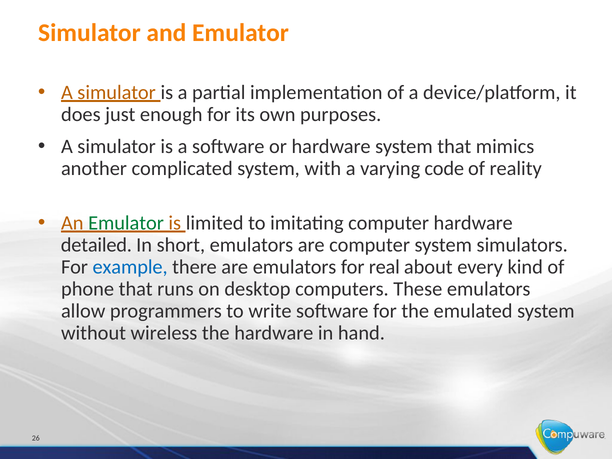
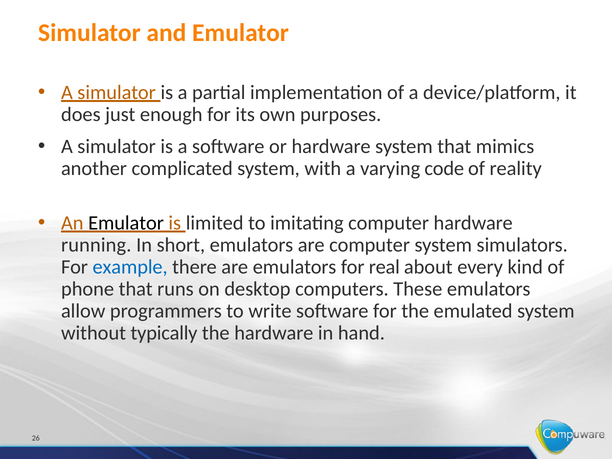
Emulator colour: green -> black (126, 223)
detailed: detailed -> running (96, 245)
wireless: wireless -> typically (164, 333)
